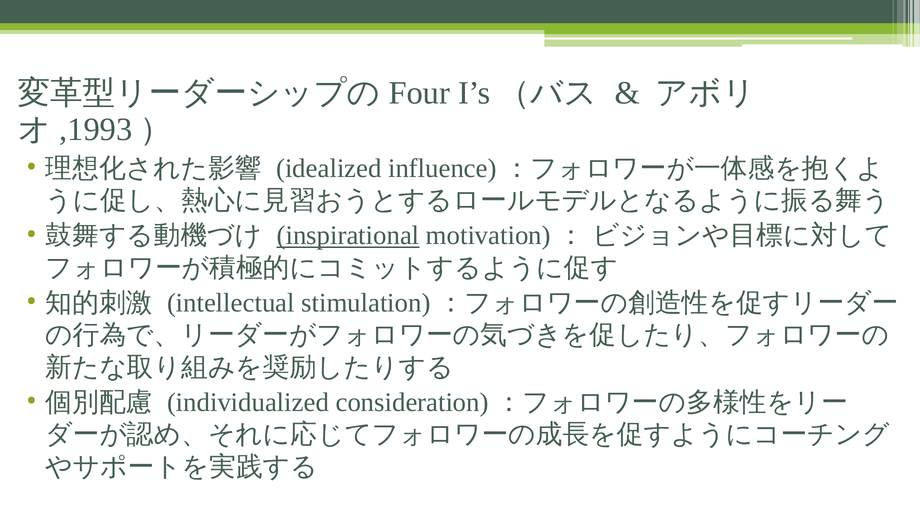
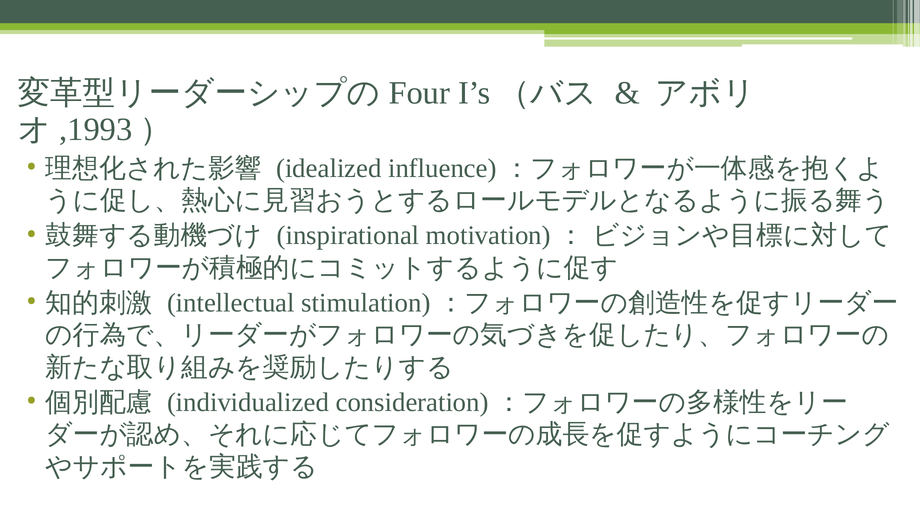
inspirational underline: present -> none (348, 236)
